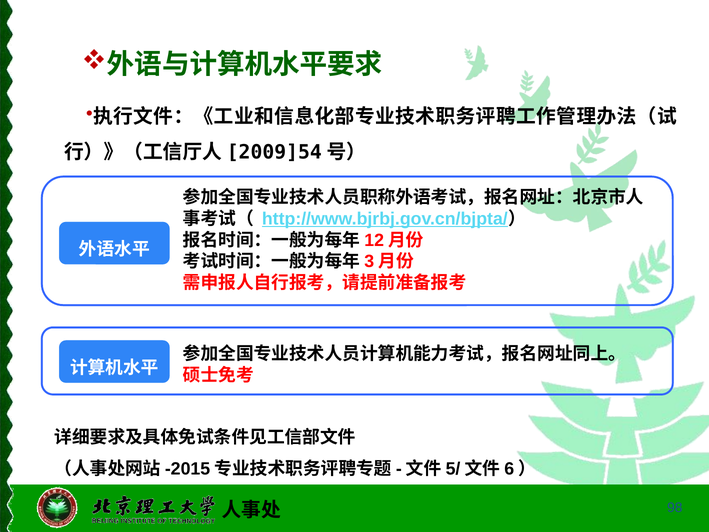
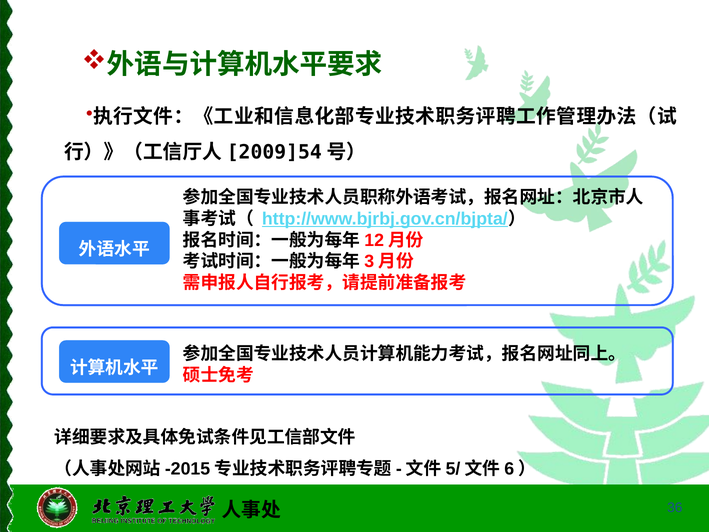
98: 98 -> 36 (675, 508)
